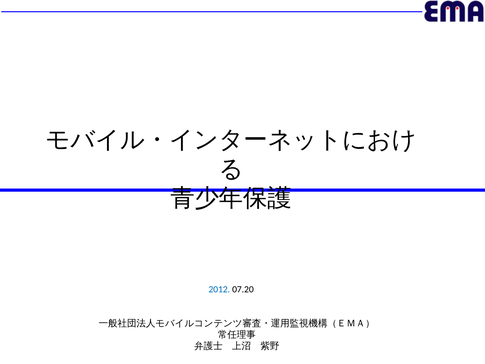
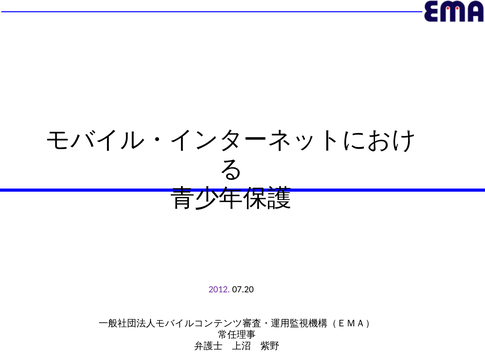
2012 colour: blue -> purple (219, 289)
